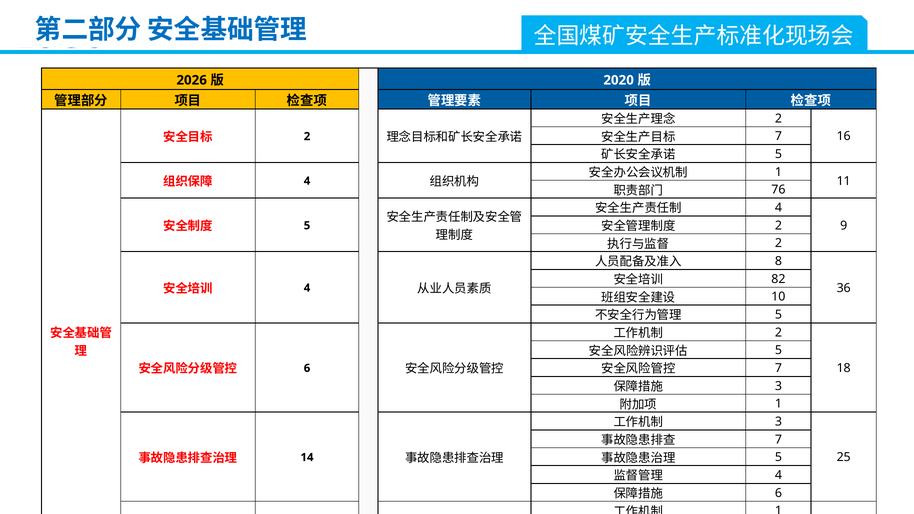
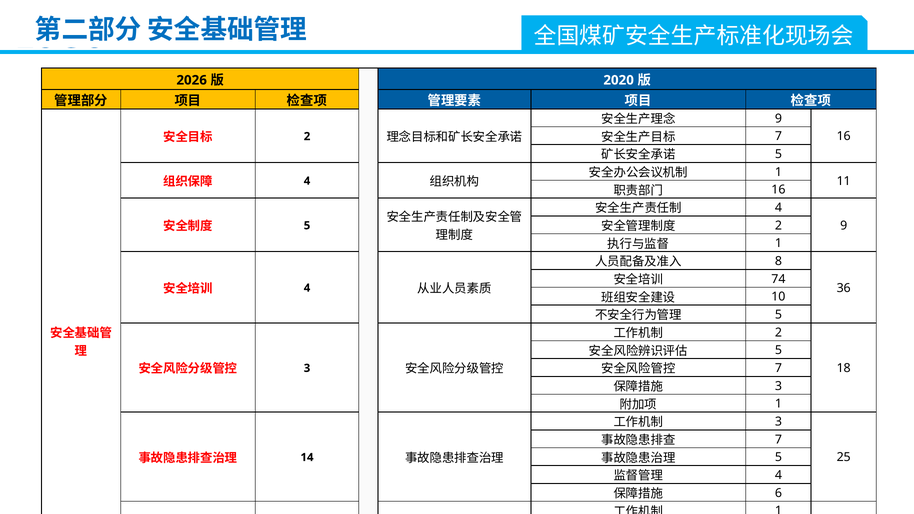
2: 2 -> 9 (778, 119)
76: 76 -> 16 (778, 190)
2: 2 -> 1 (778, 243)
82: 82 -> 74 (778, 279)
6: 6 -> 3 (307, 368)
